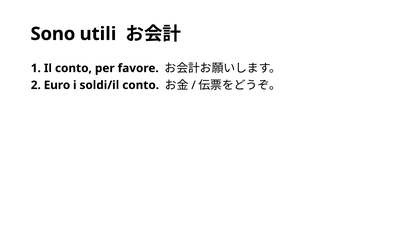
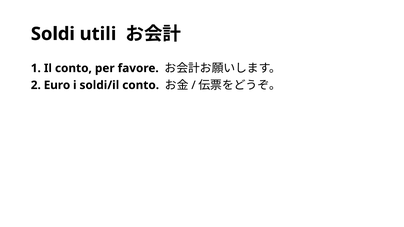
Sono: Sono -> Soldi (53, 34)
